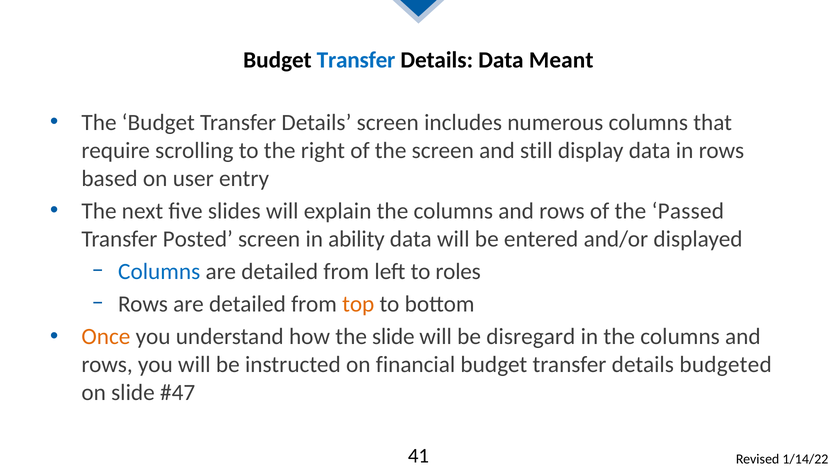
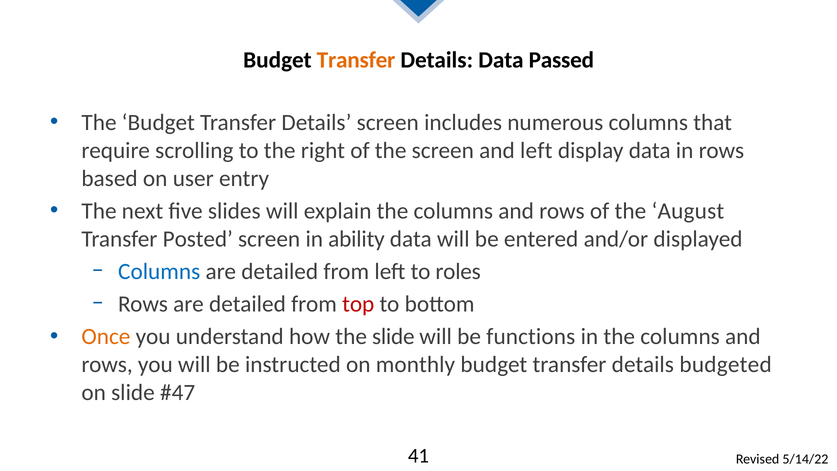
Transfer colour: blue -> orange (356, 60)
Meant: Meant -> Passed (561, 60)
and still: still -> left (536, 150)
Passed: Passed -> August (688, 211)
top colour: orange -> red (358, 304)
disregard: disregard -> functions (531, 337)
financial: financial -> monthly (415, 364)
1/14/22: 1/14/22 -> 5/14/22 (805, 459)
